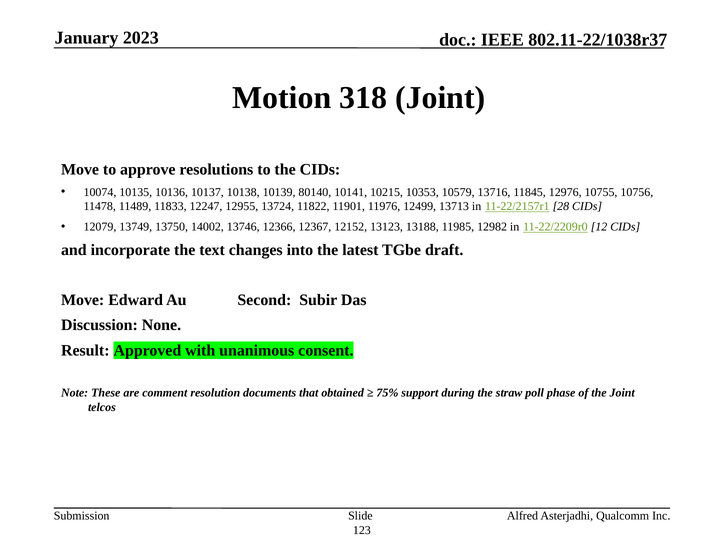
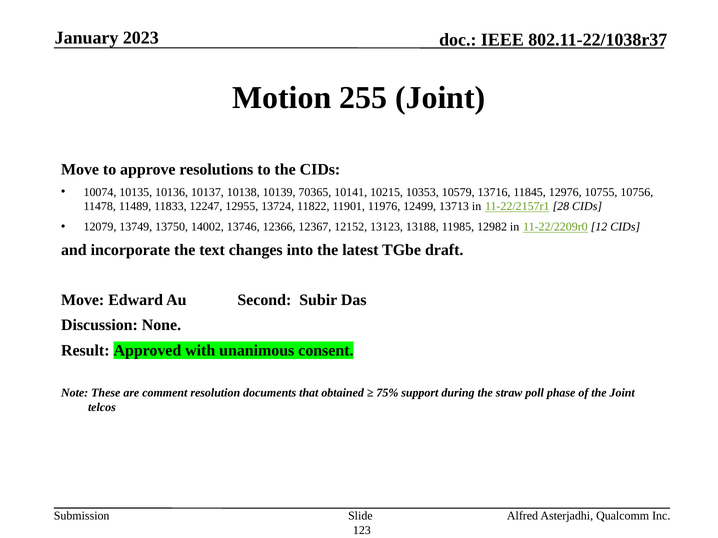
318: 318 -> 255 (363, 98)
80140: 80140 -> 70365 (315, 192)
